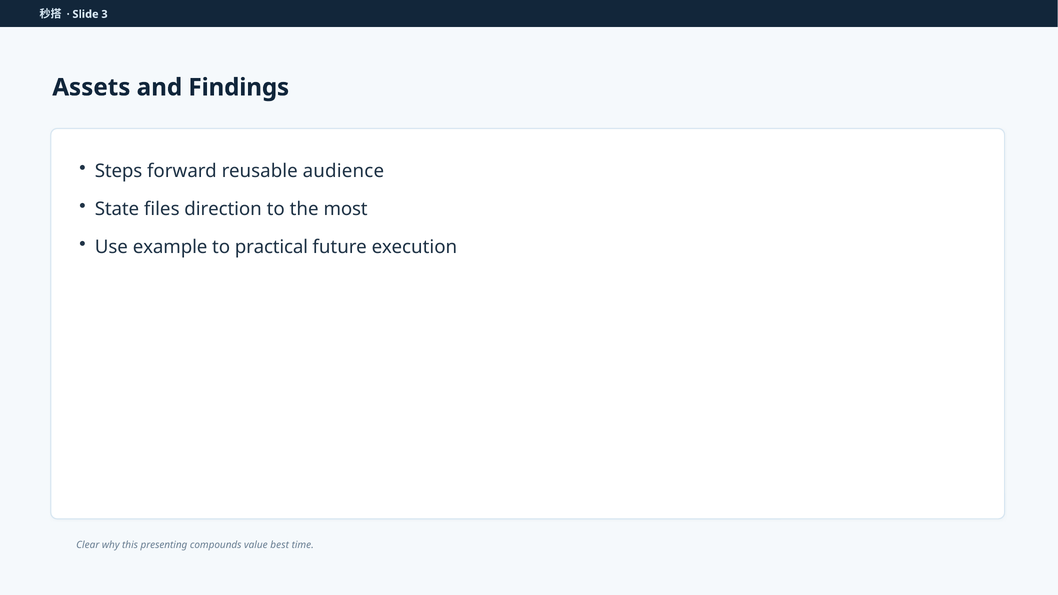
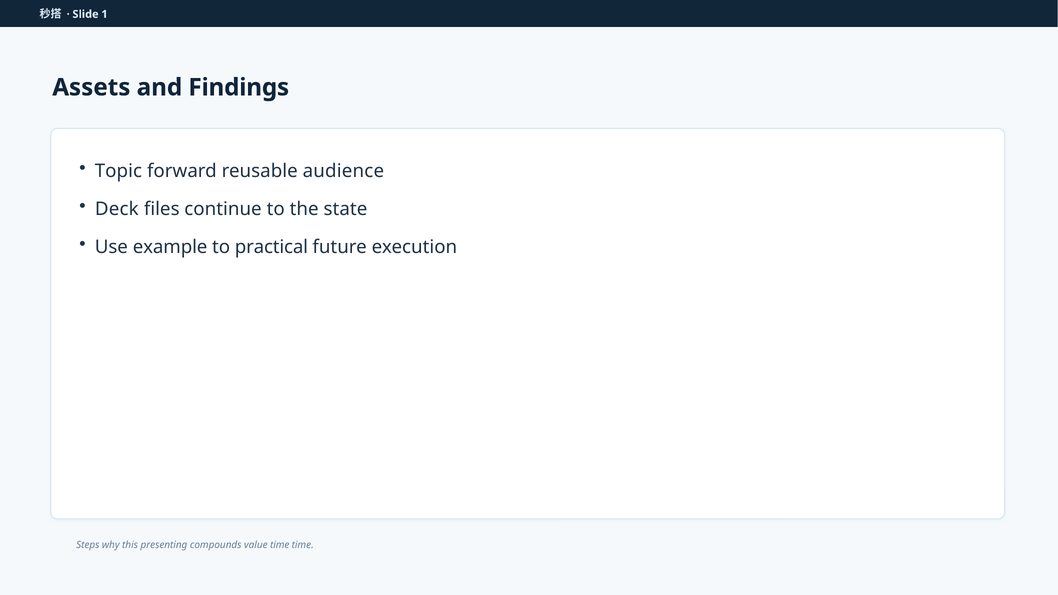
3: 3 -> 1 (104, 14)
Steps: Steps -> Topic (118, 171)
State: State -> Deck (117, 209)
direction: direction -> continue (223, 209)
most: most -> state (345, 209)
Clear: Clear -> Steps (88, 545)
value best: best -> time (280, 545)
